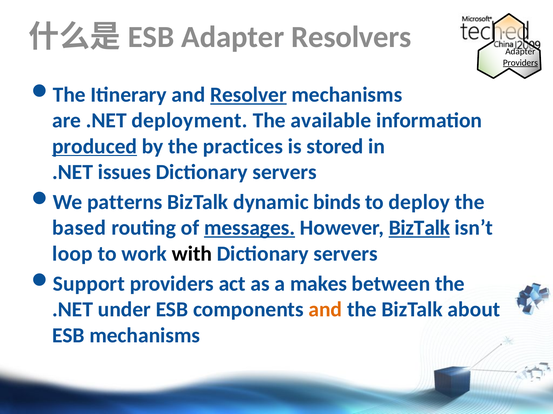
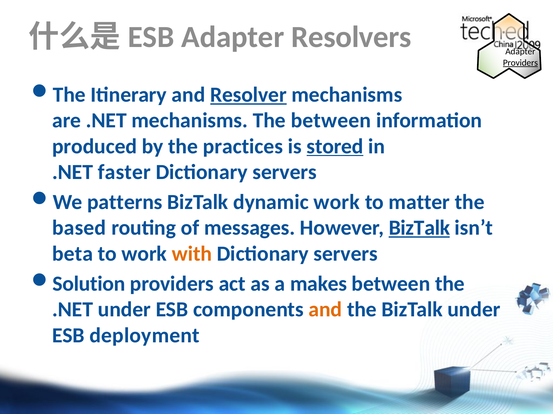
.NET deployment: deployment -> mechanisms (190, 121)
The available: available -> between (331, 121)
produced underline: present -> none (95, 147)
stored underline: none -> present (335, 147)
issues: issues -> faster (124, 172)
dynamic binds: binds -> work (337, 202)
deploy: deploy -> matter (419, 202)
messages underline: present -> none (250, 228)
loop: loop -> beta (73, 254)
with colour: black -> orange (192, 254)
Support: Support -> Solution (89, 284)
BizTalk about: about -> under (474, 310)
ESB mechanisms: mechanisms -> deployment (145, 336)
